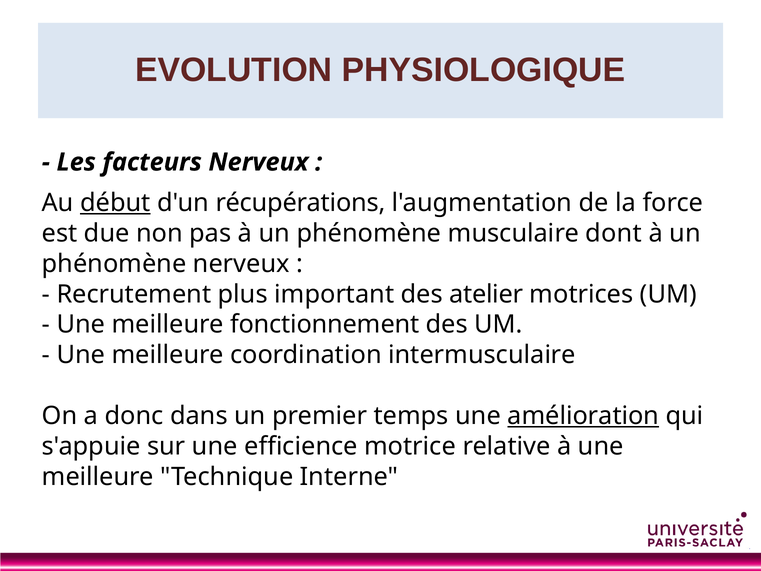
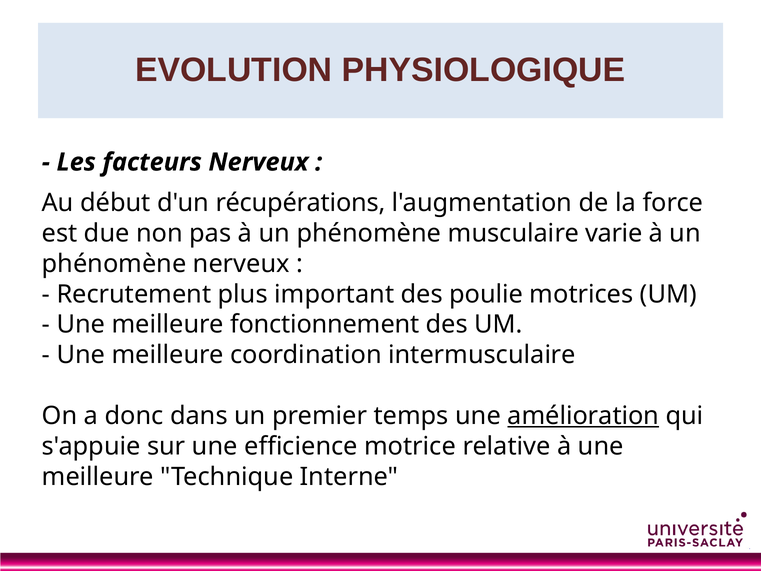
début underline: present -> none (115, 203)
dont: dont -> varie (614, 233)
atelier: atelier -> poulie (486, 294)
